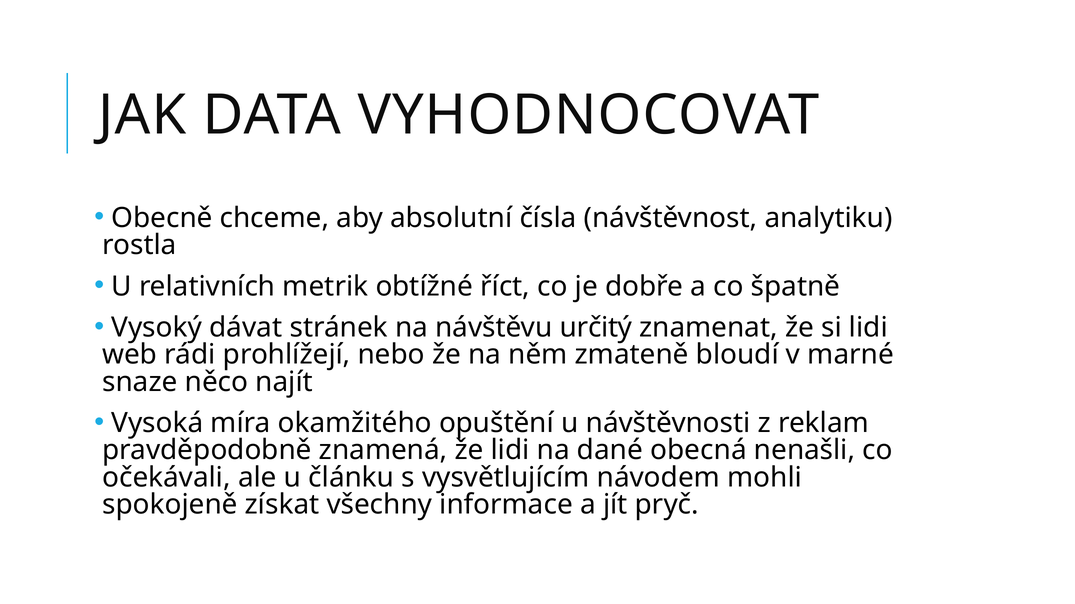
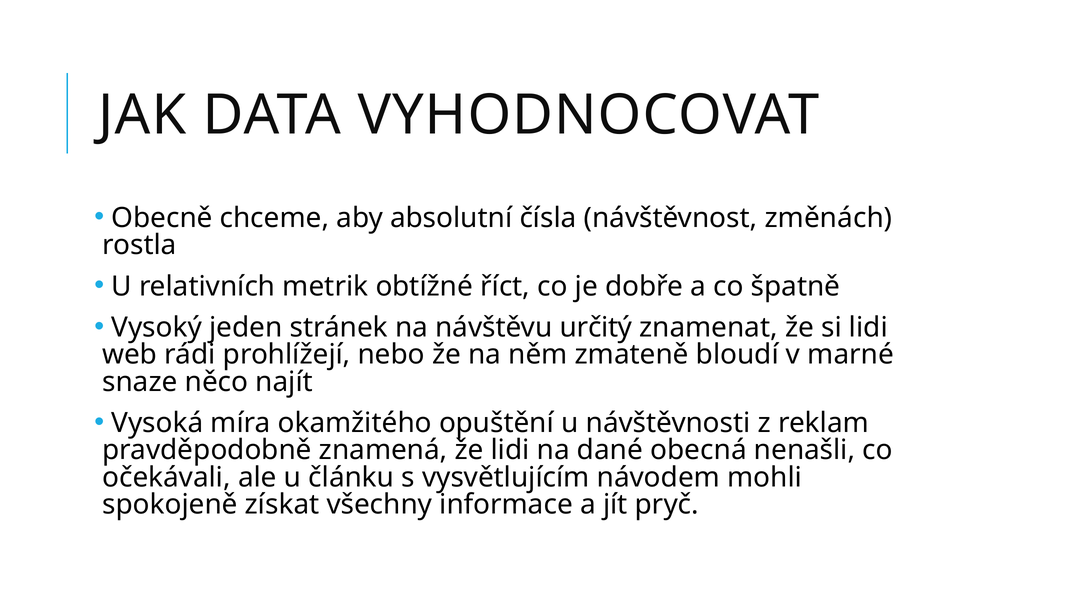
analytiku: analytiku -> změnách (828, 218)
dávat: dávat -> jeden (246, 328)
